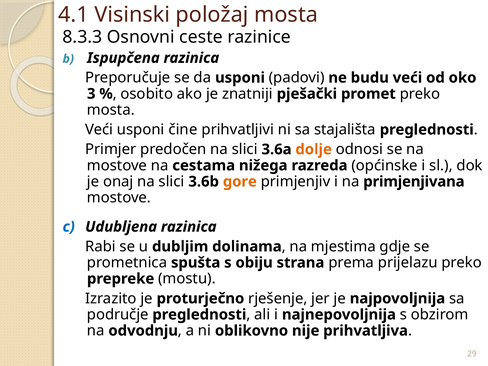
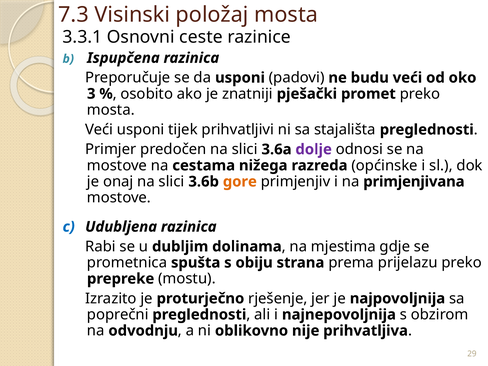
4.1: 4.1 -> 7.3 (73, 15)
8.3.3: 8.3.3 -> 3.3.1 (82, 37)
čine: čine -> tijek (183, 130)
dolje colour: orange -> purple (314, 149)
područje: područje -> poprečni (118, 315)
